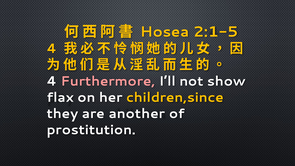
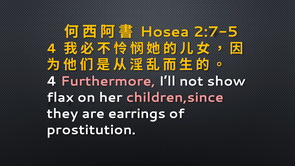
2:1-5: 2:1-5 -> 2:7-5 (216, 32)
children,since colour: yellow -> pink (175, 97)
another: another -> earrings (137, 114)
